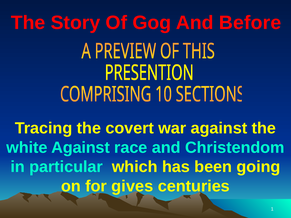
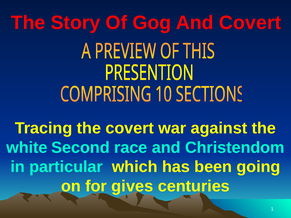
And Before: Before -> Covert (250, 23)
white Against: Against -> Second (81, 148)
